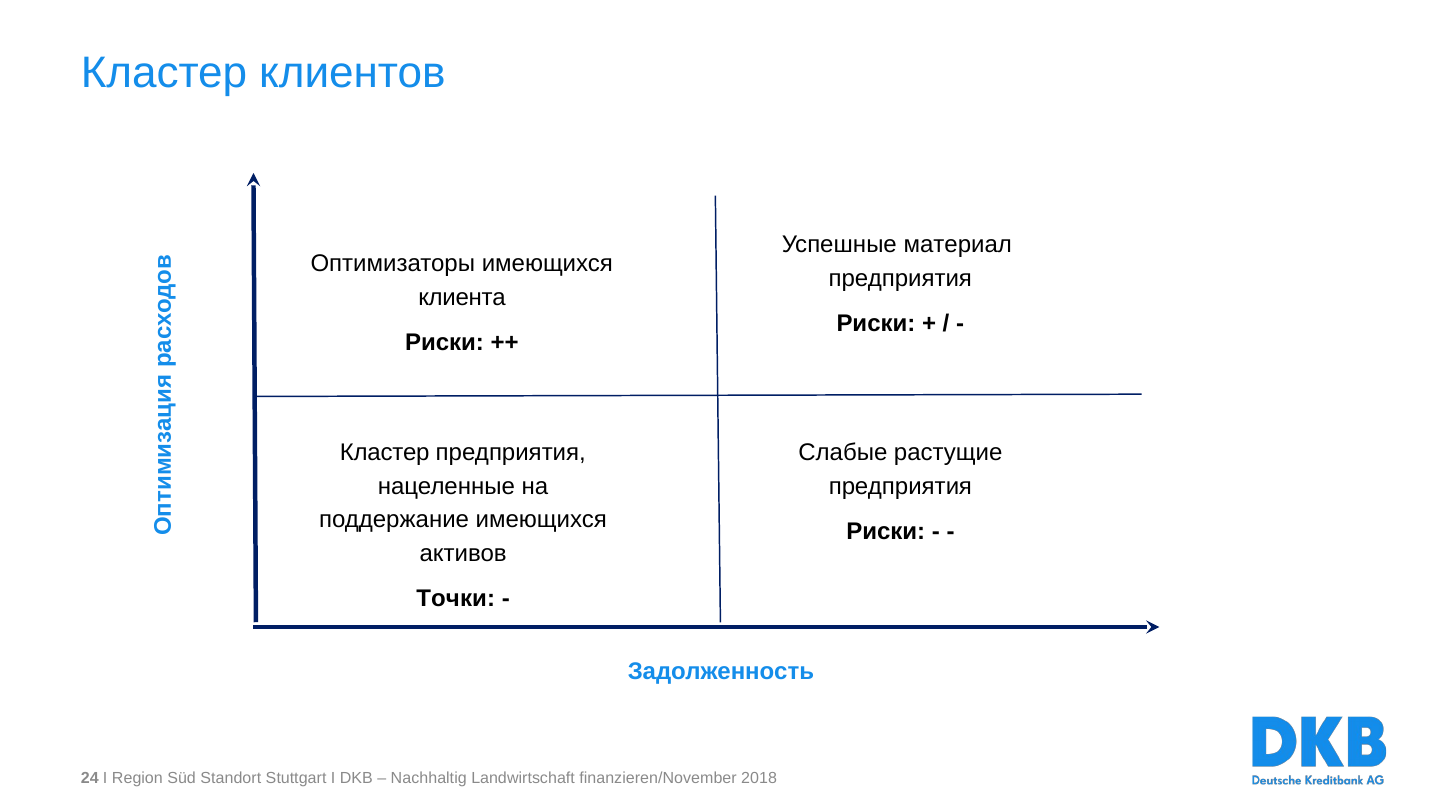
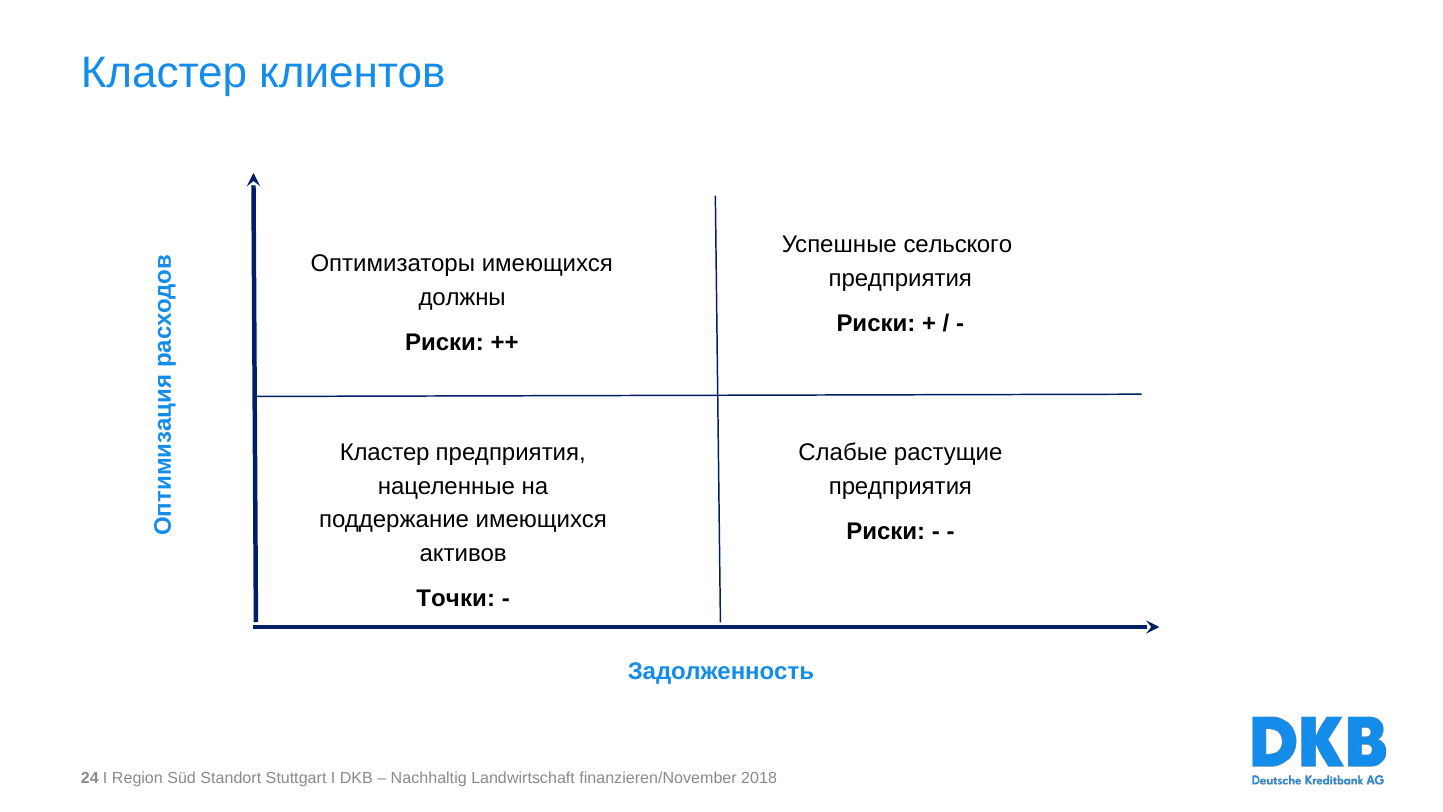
материал: материал -> сельского (958, 245)
клиента: клиента -> должны (462, 297)
